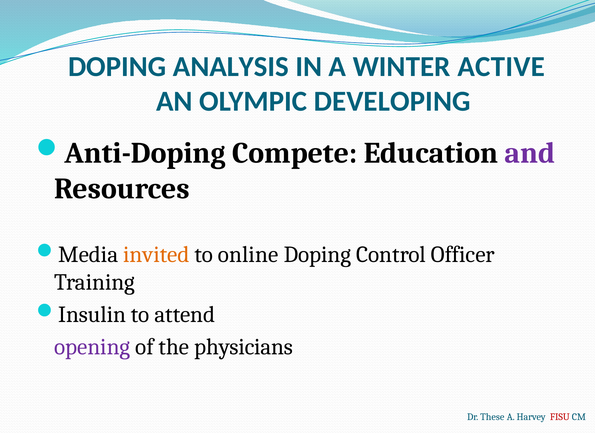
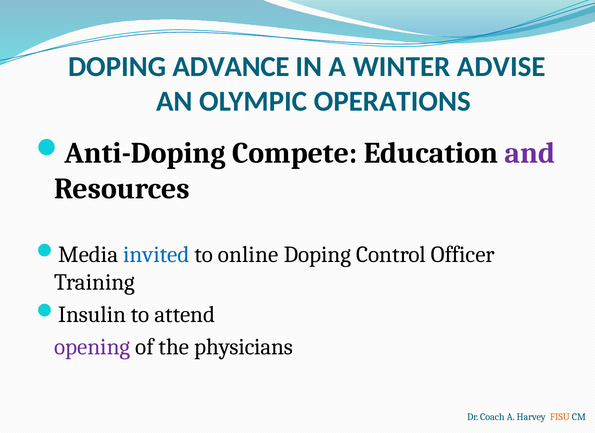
ANALYSIS: ANALYSIS -> ADVANCE (231, 67)
ACTIVE: ACTIVE -> ADVISE (501, 67)
DEVELOPING: DEVELOPING -> OPERATIONS (392, 102)
invited colour: orange -> blue (156, 255)
These: These -> Coach (492, 417)
FISU colour: red -> orange (560, 417)
